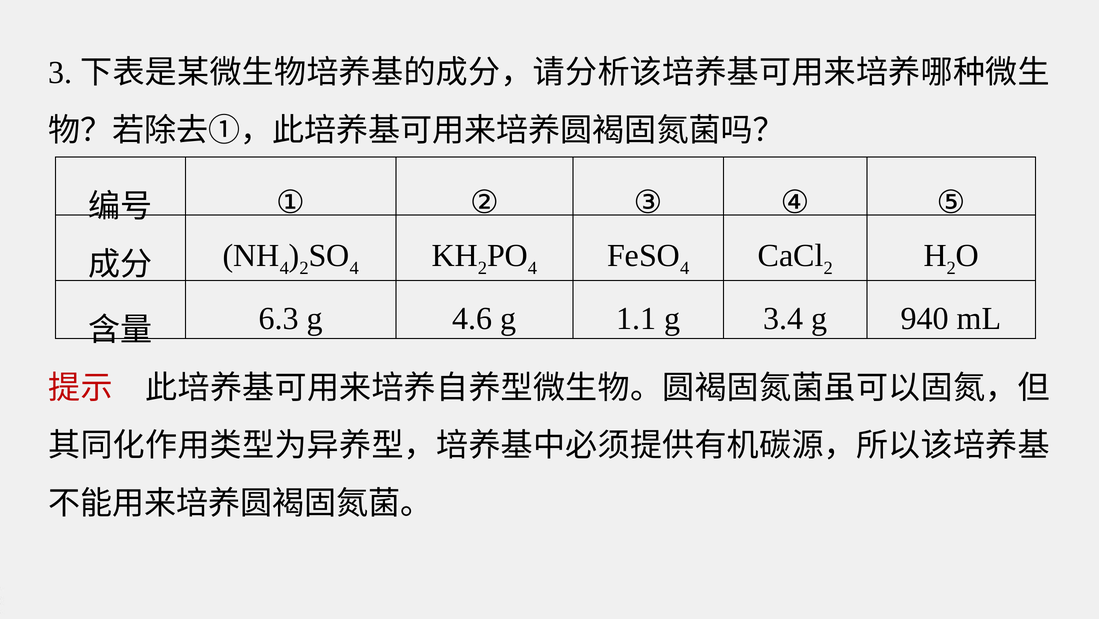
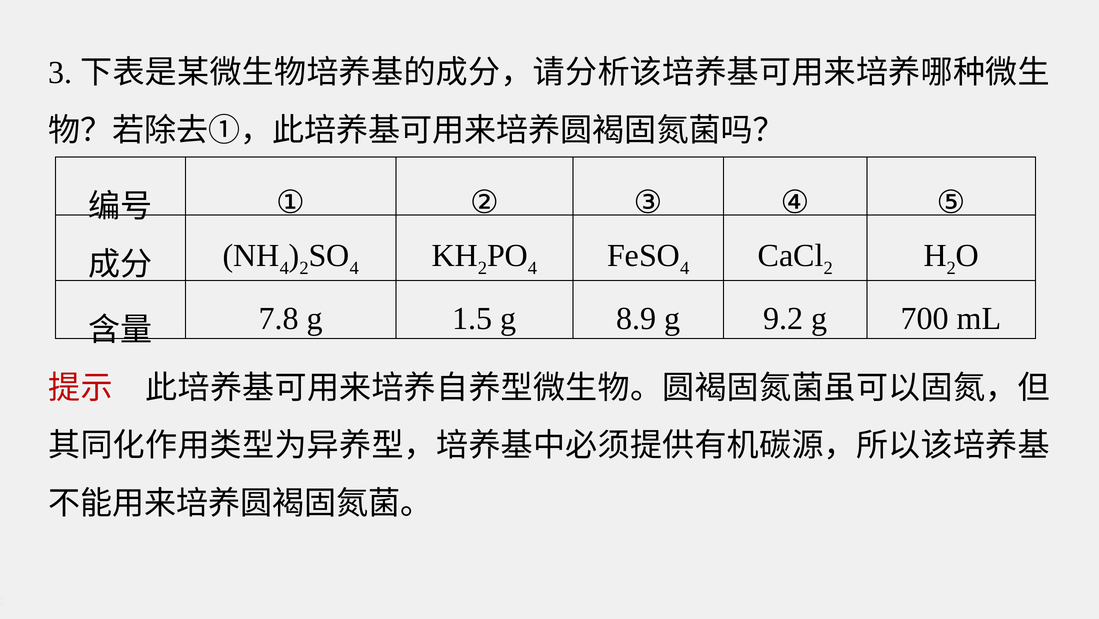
6.3: 6.3 -> 7.8 (279, 318)
4.6: 4.6 -> 1.5 (472, 318)
1.1: 1.1 -> 8.9 (636, 318)
3.4: 3.4 -> 9.2 (783, 318)
940: 940 -> 700 (925, 318)
